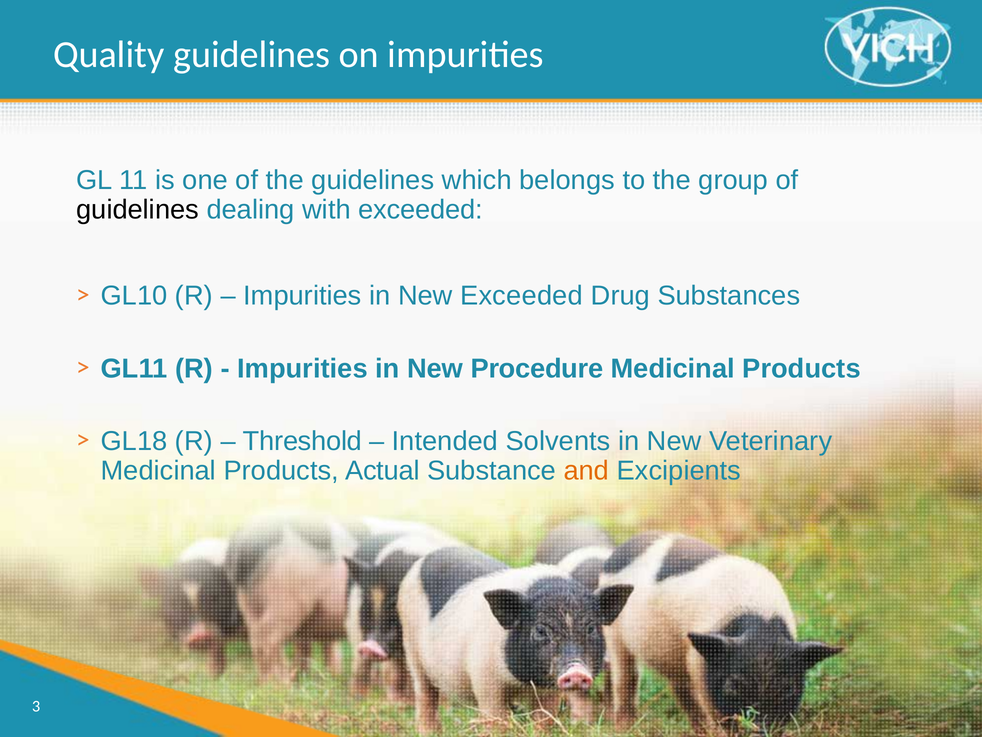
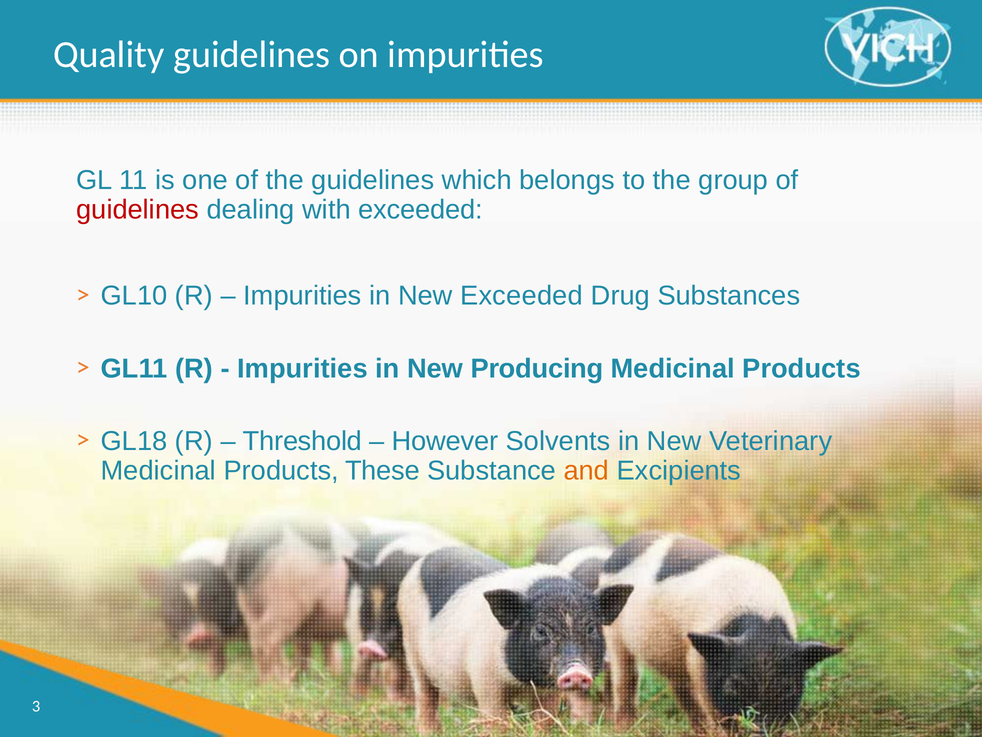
guidelines colour: black -> red (138, 209)
Procedure: Procedure -> Producing (537, 368)
Intended: Intended -> However (445, 441)
Actual: Actual -> These (382, 470)
